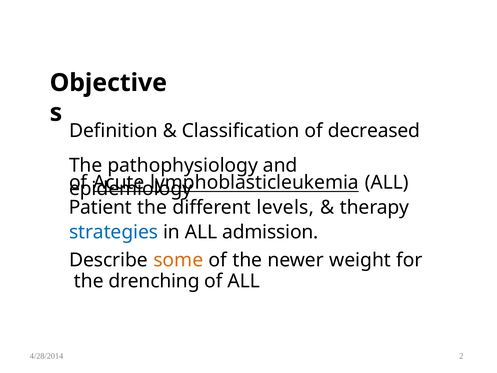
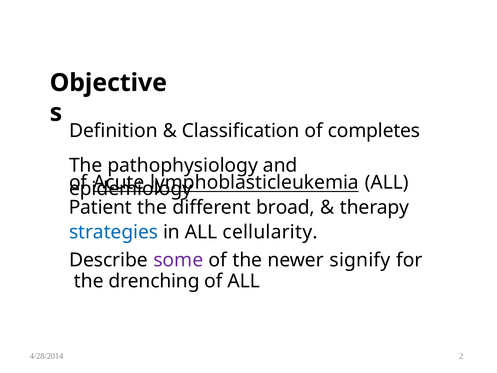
decreased: decreased -> completes (374, 131)
levels: levels -> broad (285, 207)
admission: admission -> cellularity (270, 232)
some colour: orange -> purple (178, 260)
weight: weight -> signify (360, 260)
